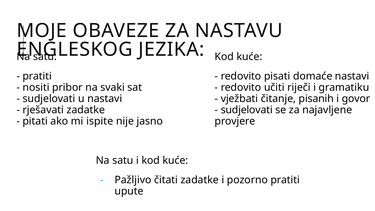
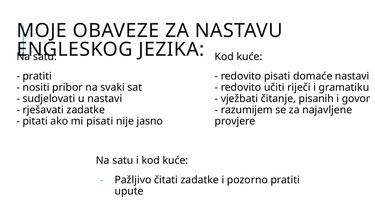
sudjelovati: sudjelovati -> razumijem (247, 110)
mi ispite: ispite -> pisati (100, 121)
